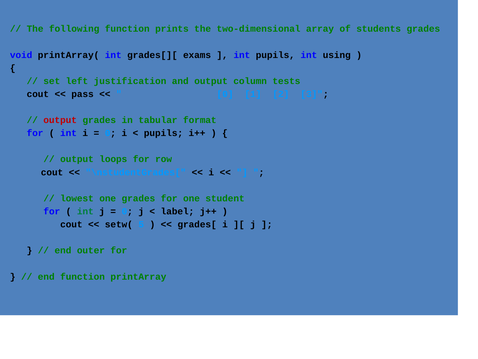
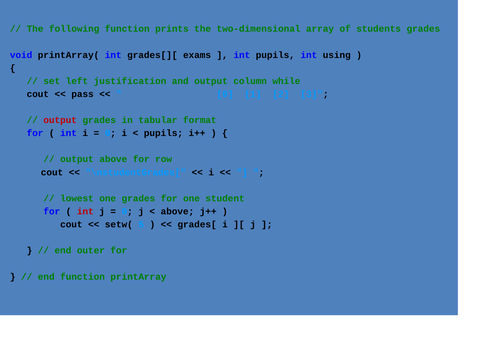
tests: tests -> while (286, 81)
output loops: loops -> above (113, 159)
int colour: green -> red (85, 211)
label: label -> above (177, 211)
